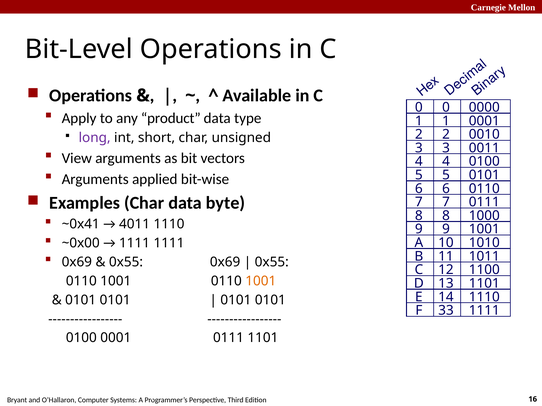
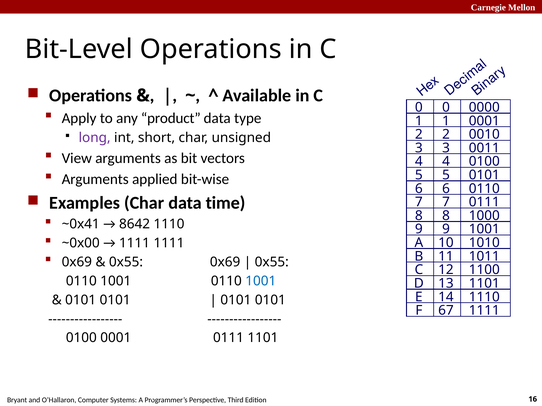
byte: byte -> time (226, 203)
4011: 4011 -> 8642 (135, 224)
1001 colour: orange -> blue (261, 281)
33: 33 -> 67 (446, 311)
